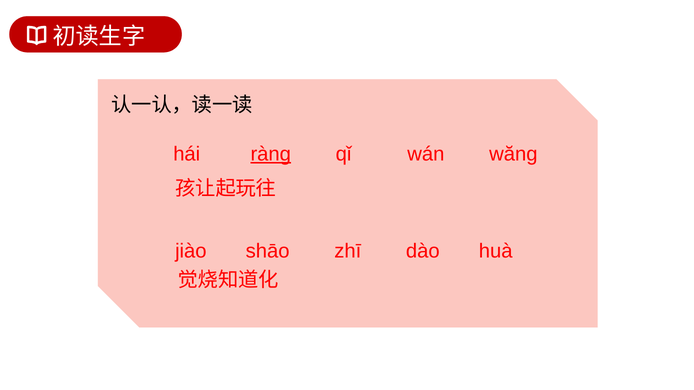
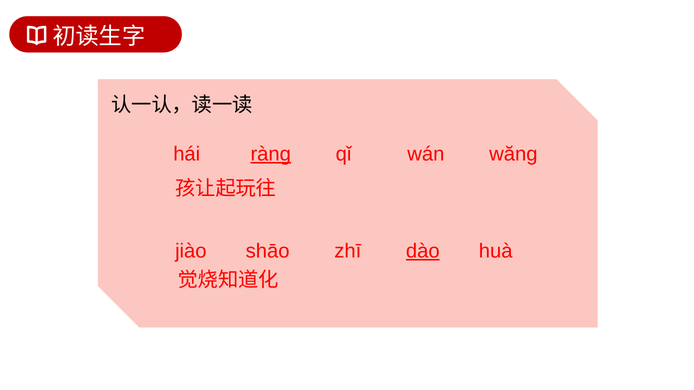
dào underline: none -> present (423, 251)
